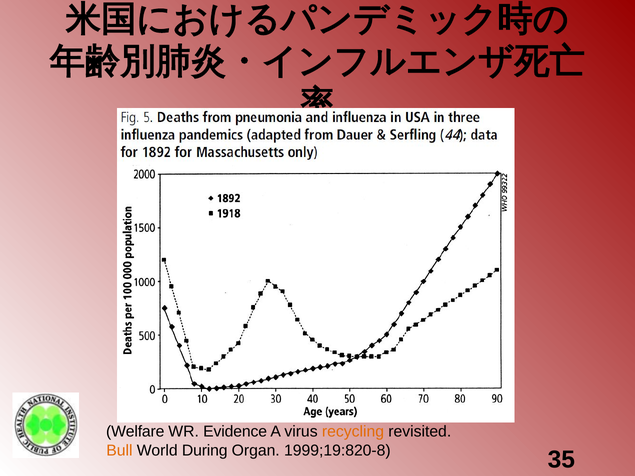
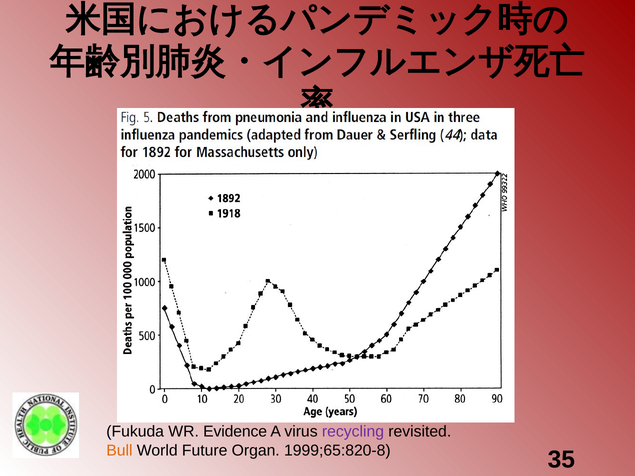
Welfare: Welfare -> Fukuda (135, 432)
recycling colour: orange -> purple (353, 432)
During: During -> Future (205, 451)
1999;19:820-8: 1999;19:820-8 -> 1999;65:820-8 (337, 451)
